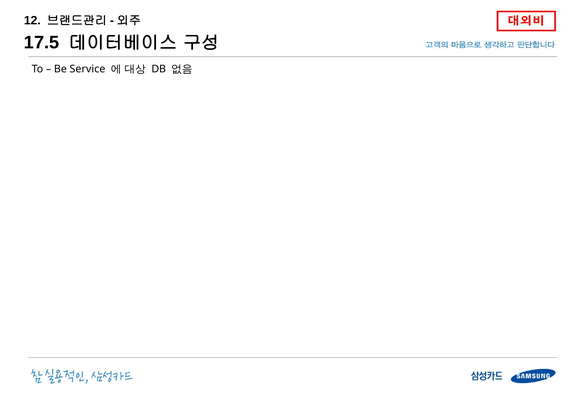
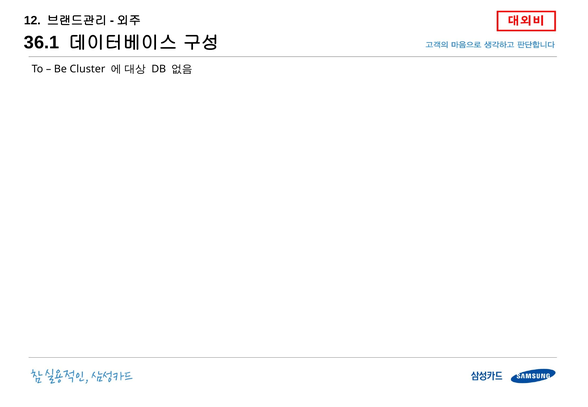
17.5: 17.5 -> 36.1 (42, 43)
Service: Service -> Cluster (87, 69)
